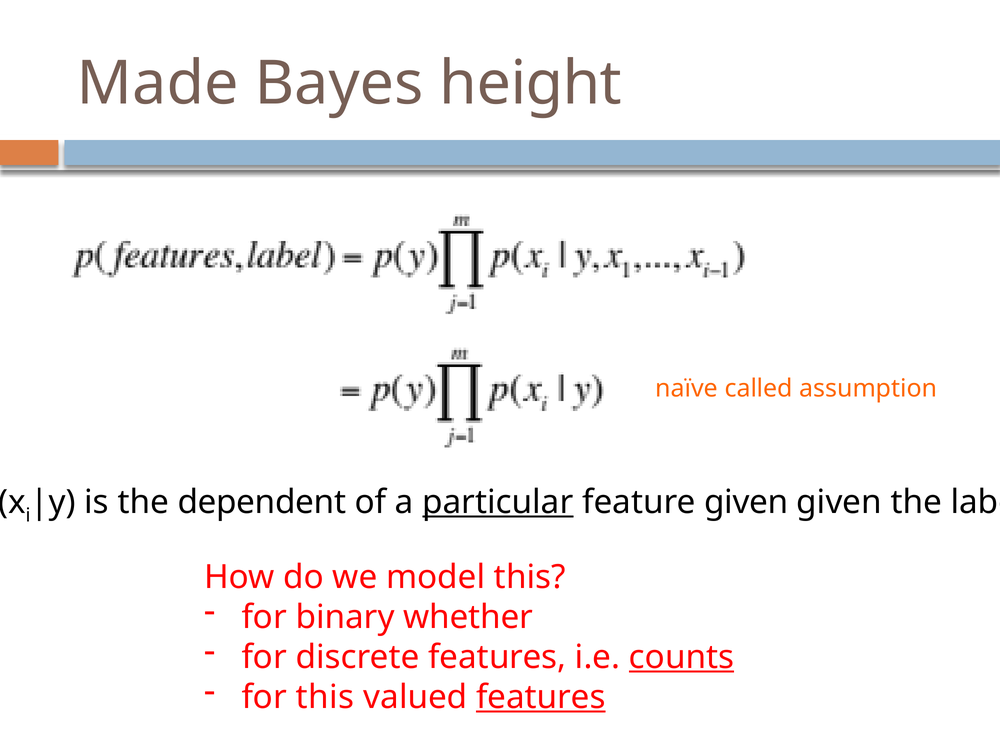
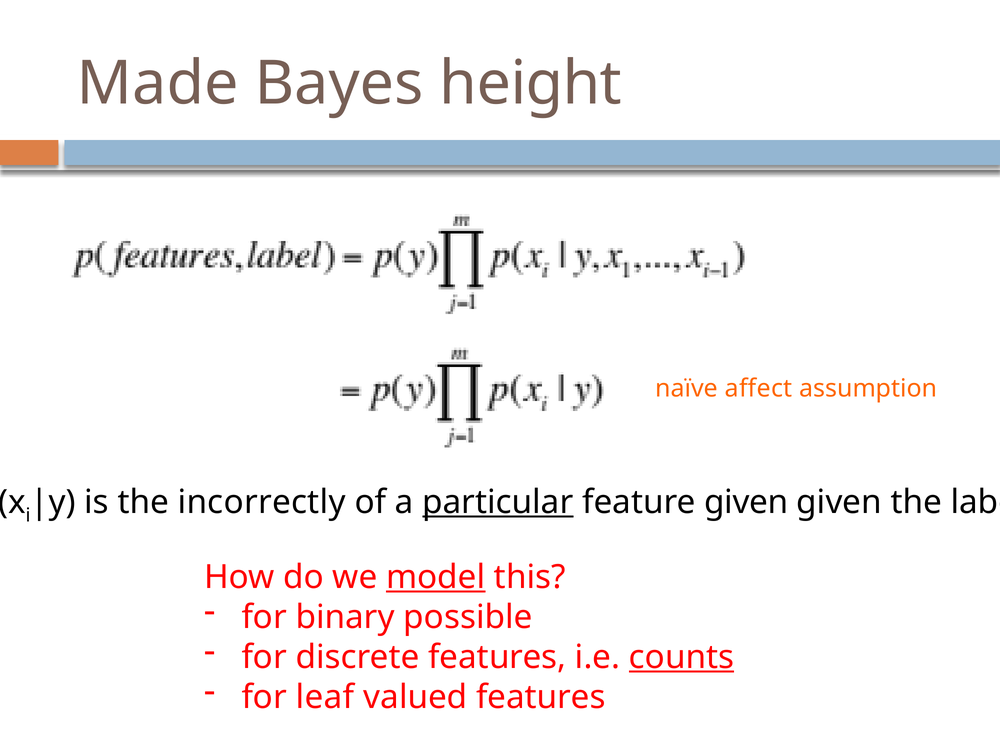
called: called -> affect (759, 388)
dependent: dependent -> incorrectly (262, 502)
model underline: none -> present (436, 577)
whether: whether -> possible (468, 617)
for this: this -> leaf (325, 697)
features underline: present -> none (541, 697)
